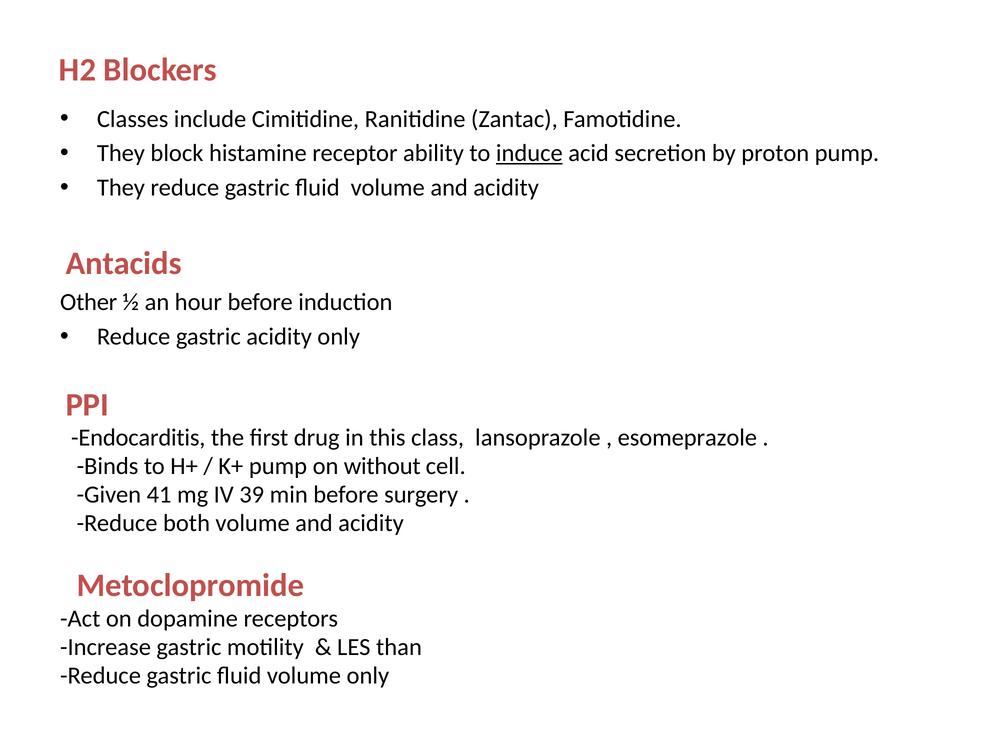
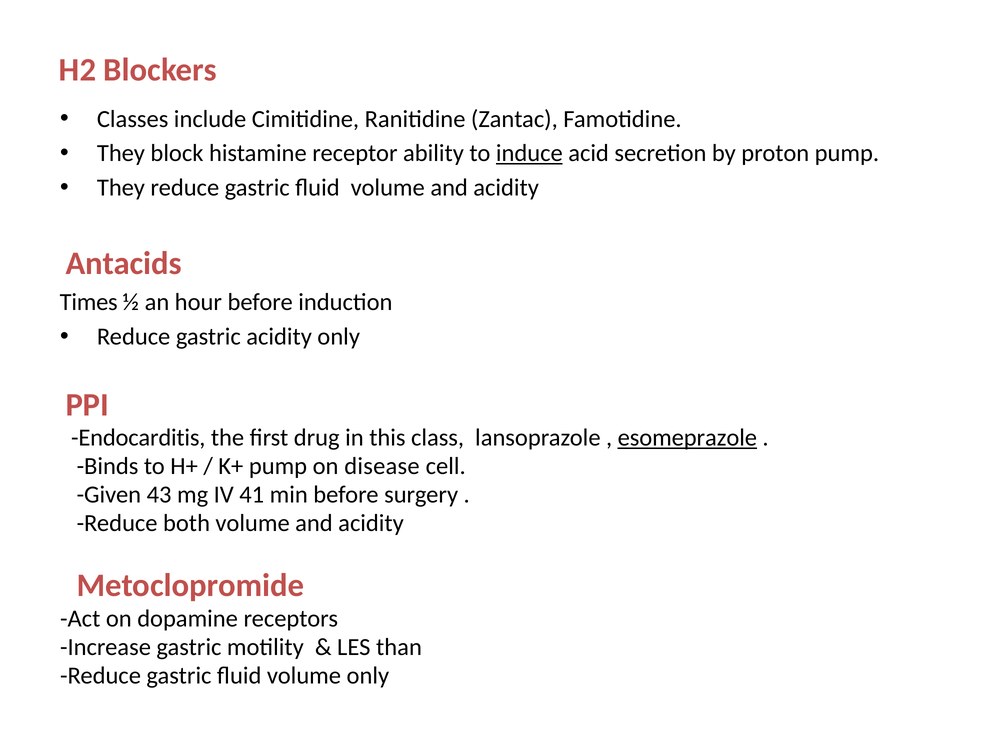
Other: Other -> Times (89, 302)
esomeprazole underline: none -> present (687, 438)
without: without -> disease (382, 466)
41: 41 -> 43 (159, 495)
39: 39 -> 41 (252, 495)
